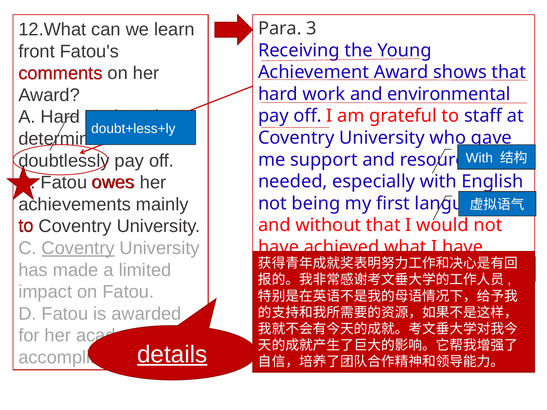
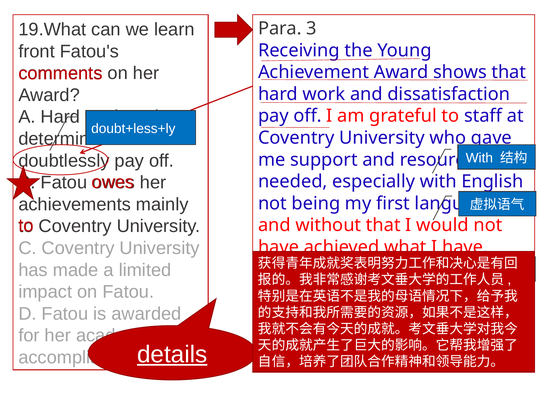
12.What: 12.What -> 19.What (52, 30)
environmental: environmental -> dissatisfaction (449, 94)
Coventry underline: present -> none (78, 248)
